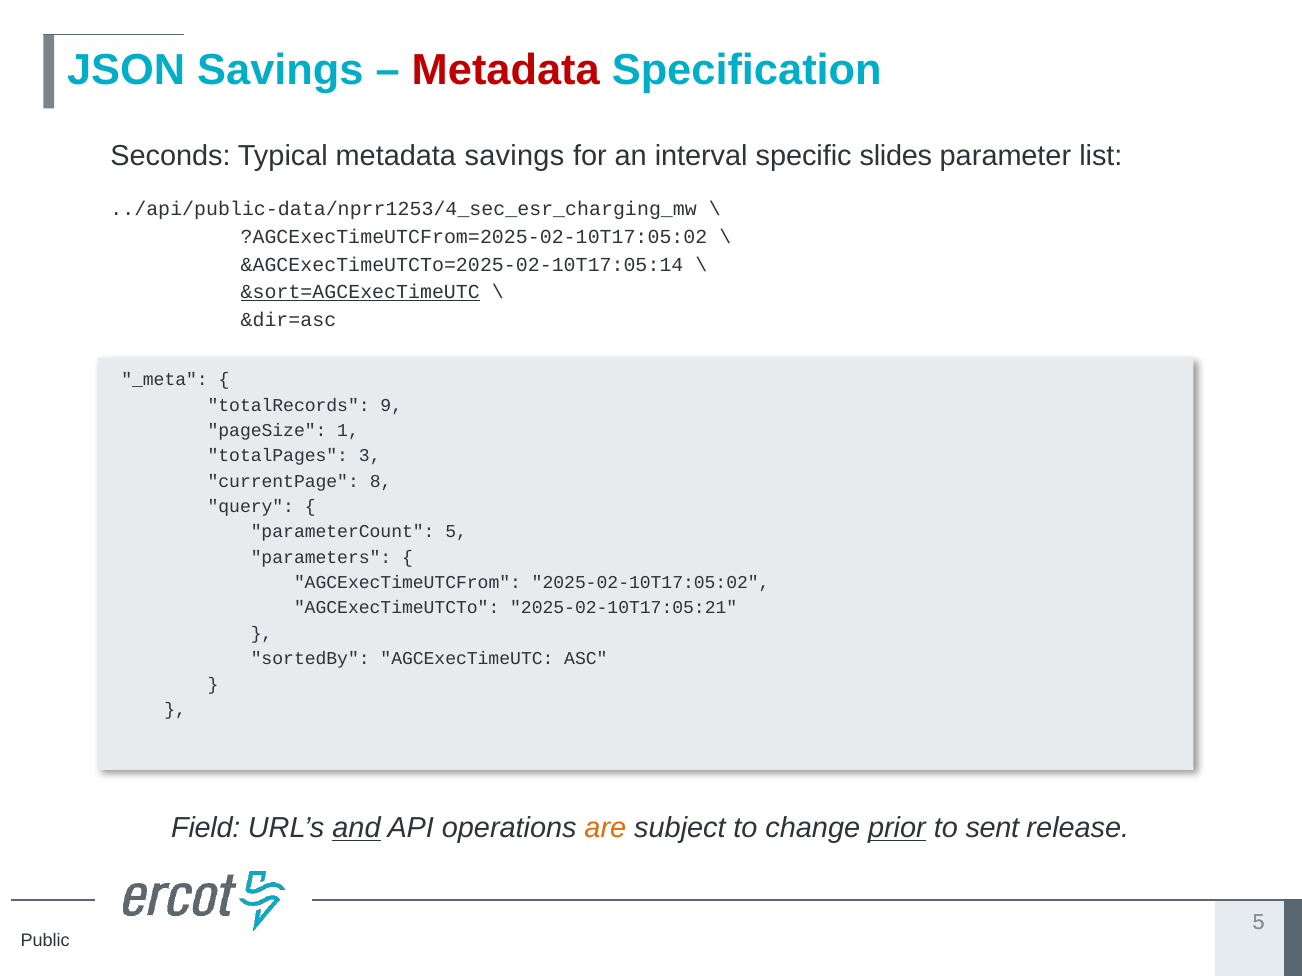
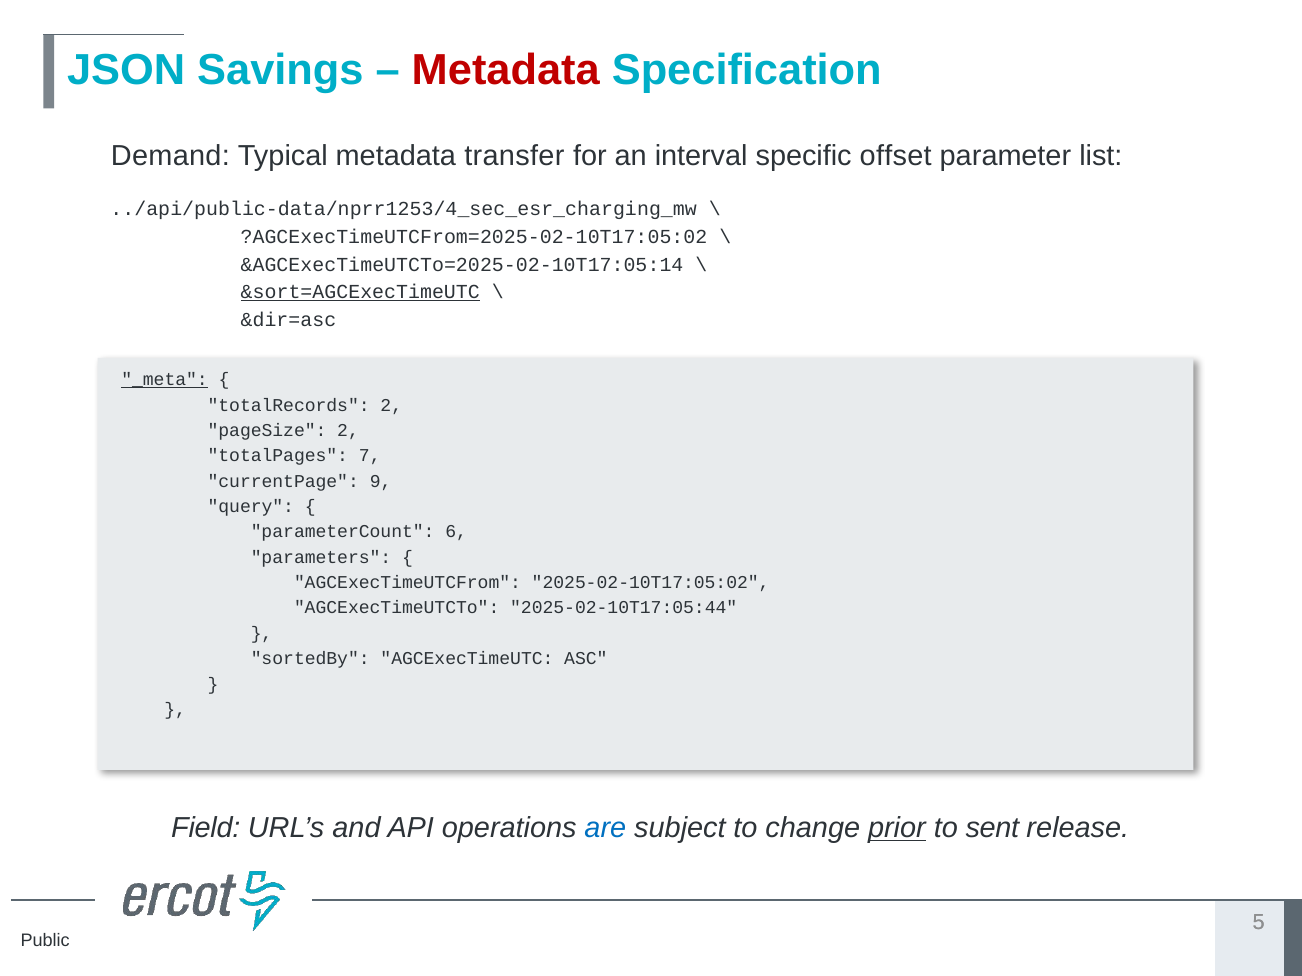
Seconds: Seconds -> Demand (170, 156)
metadata savings: savings -> transfer (514, 156)
slides: slides -> offset (896, 156)
_meta underline: none -> present (165, 380)
totalRecords 9: 9 -> 2 (391, 405)
pageSize 1: 1 -> 2 (348, 431)
3: 3 -> 7 (370, 456)
8: 8 -> 9 (381, 481)
parameterCount 5: 5 -> 6 (456, 532)
2025-02-10T17:05:21: 2025-02-10T17:05:21 -> 2025-02-10T17:05:44 (624, 608)
and underline: present -> none (357, 829)
are colour: orange -> blue (605, 829)
